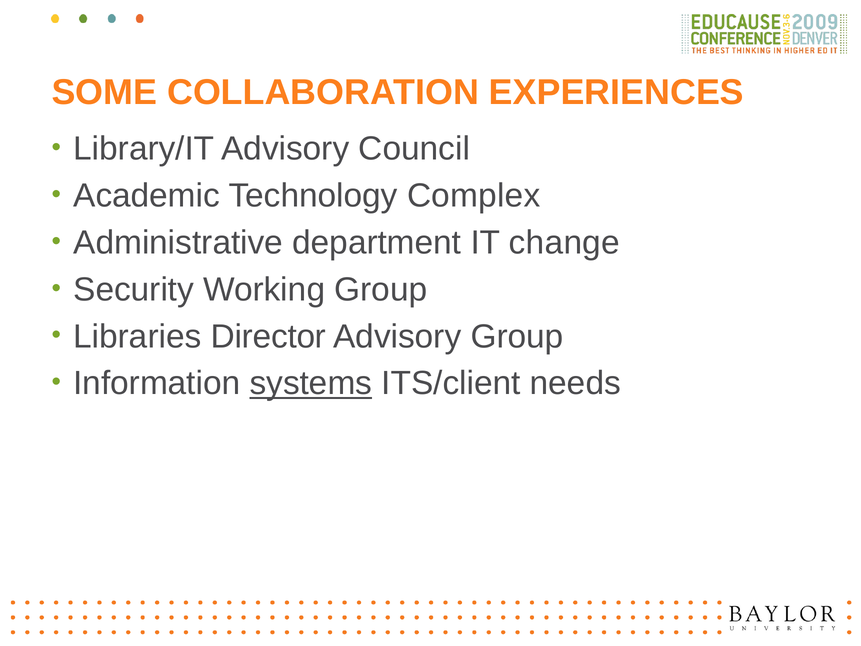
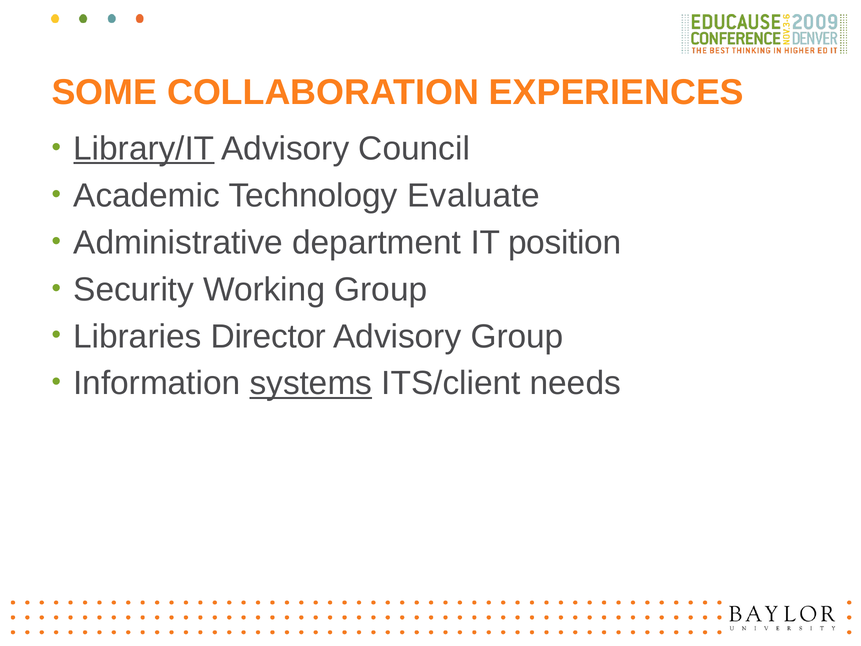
Library/IT underline: none -> present (144, 149)
Complex: Complex -> Evaluate (474, 196)
change: change -> position (565, 243)
